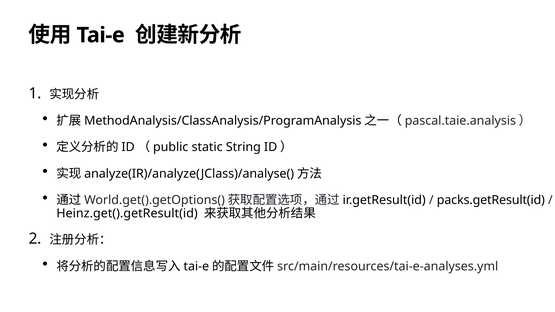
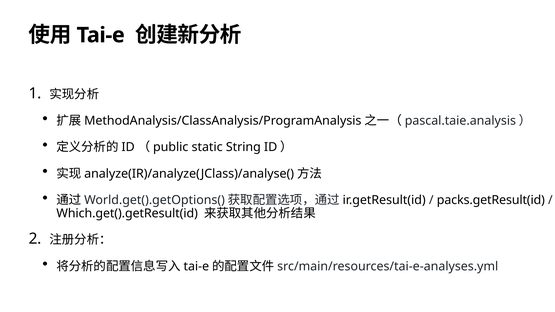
Heinz.get().getResult(id: Heinz.get().getResult(id -> Which.get().getResult(id (127, 214)
